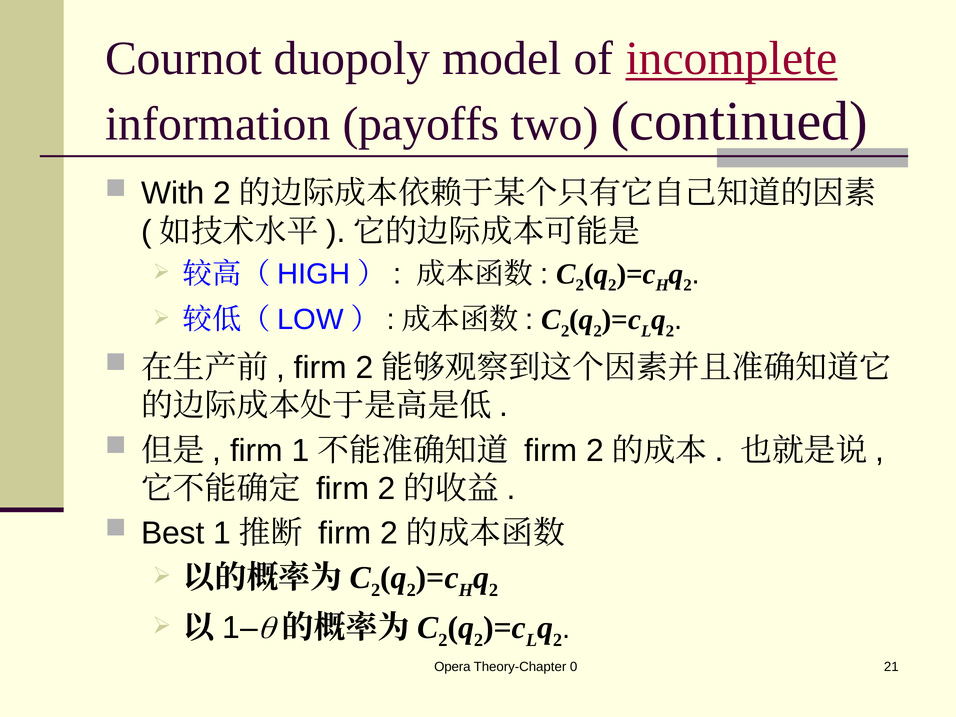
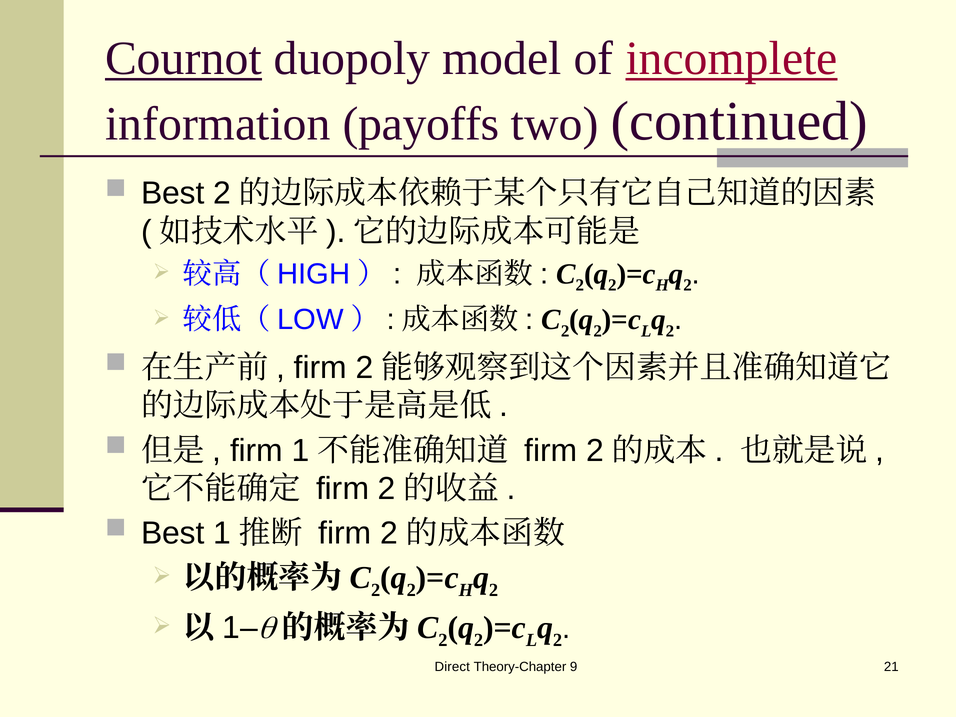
Cournot underline: none -> present (183, 59)
With: With -> Best (173, 193)
Opera: Opera -> Direct (452, 667)
0: 0 -> 9 (574, 667)
